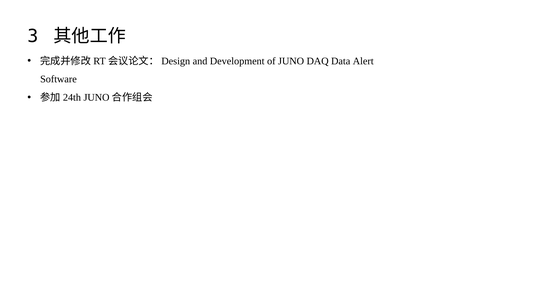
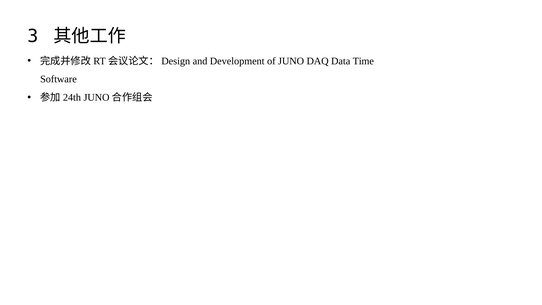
Alert: Alert -> Time (363, 61)
